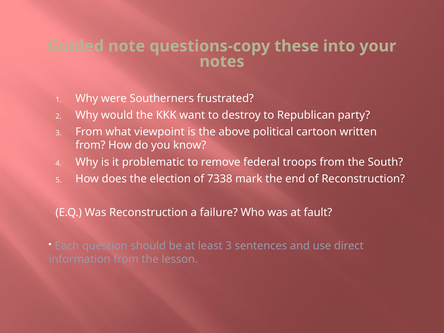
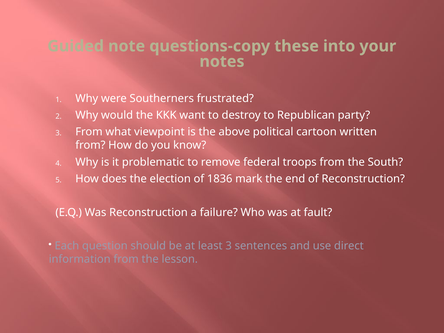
7338: 7338 -> 1836 (220, 179)
